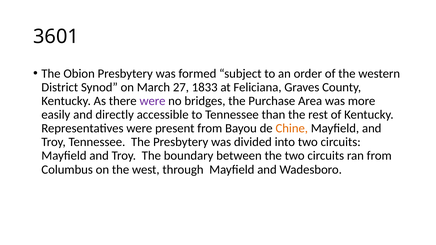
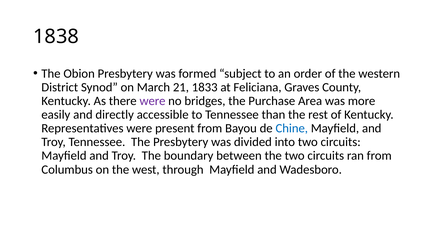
3601: 3601 -> 1838 (56, 37)
27: 27 -> 21 (181, 87)
Chine colour: orange -> blue (292, 129)
